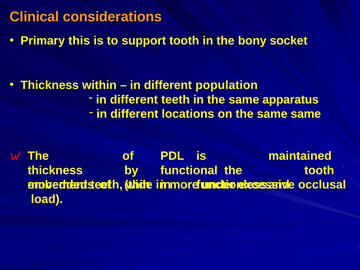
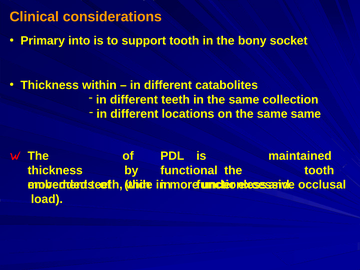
this: this -> into (79, 41)
population: population -> catabolites (227, 85)
apparatus: apparatus -> collection (290, 100)
